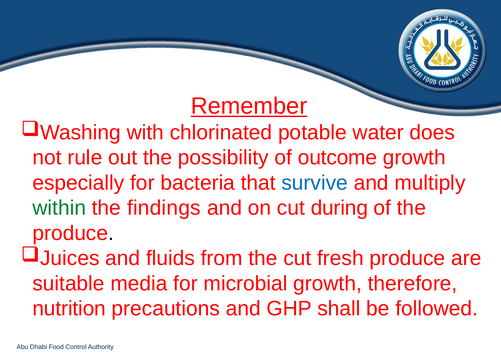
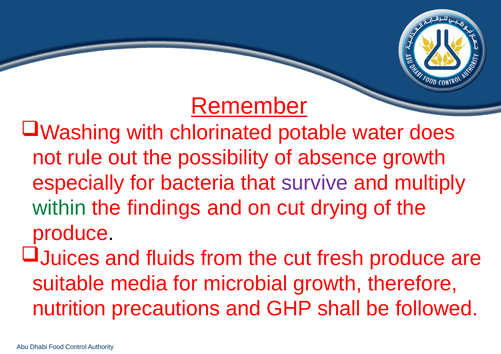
outcome: outcome -> absence (337, 157)
survive colour: blue -> purple (315, 183)
during: during -> drying (339, 208)
